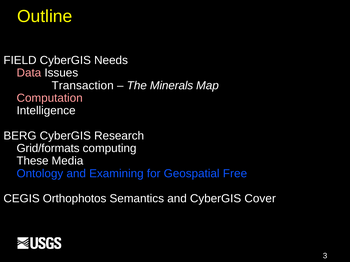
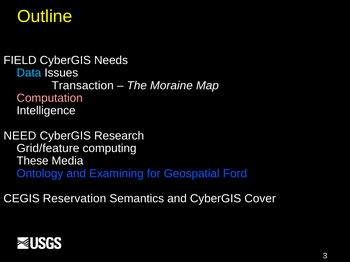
Data colour: pink -> light blue (29, 73)
Minerals: Minerals -> Moraine (171, 86)
BERG: BERG -> NEED (20, 136)
Grid/formats: Grid/formats -> Grid/feature (48, 149)
Free: Free -> Ford (235, 174)
Orthophotos: Orthophotos -> Reservation (74, 199)
